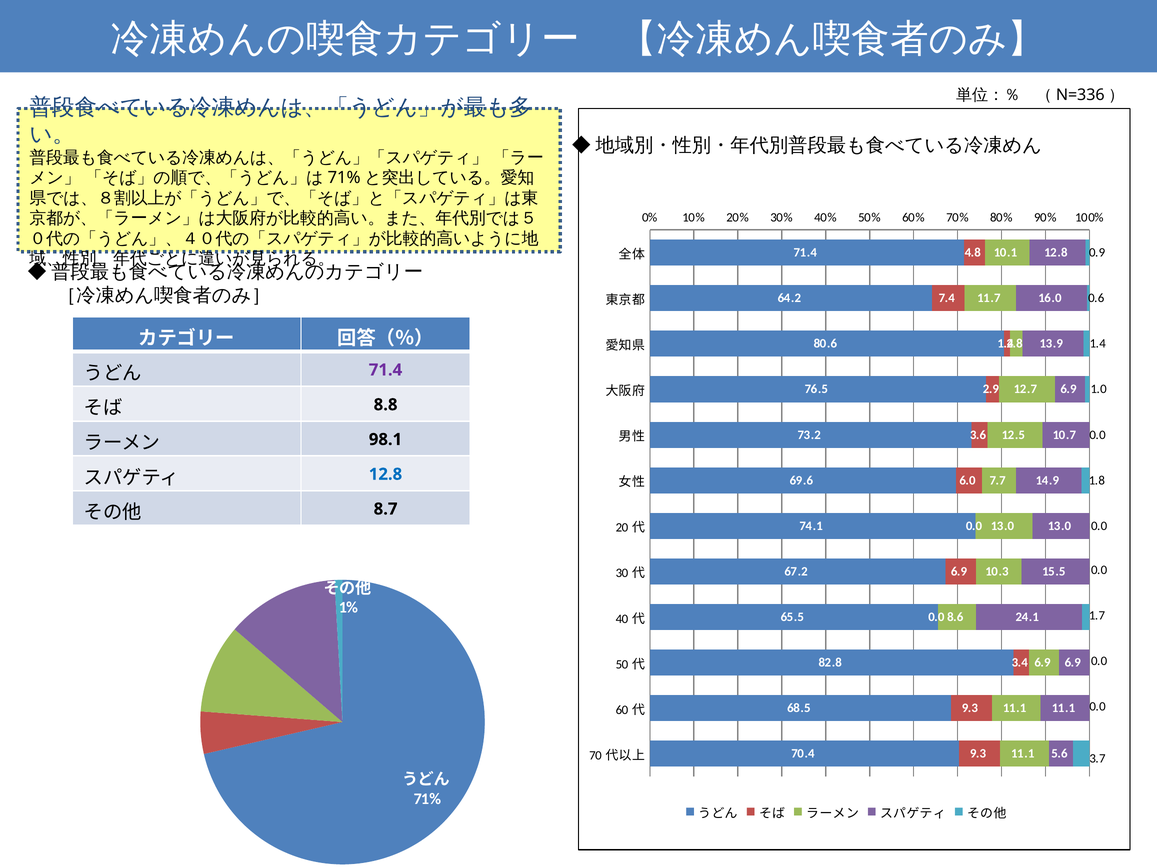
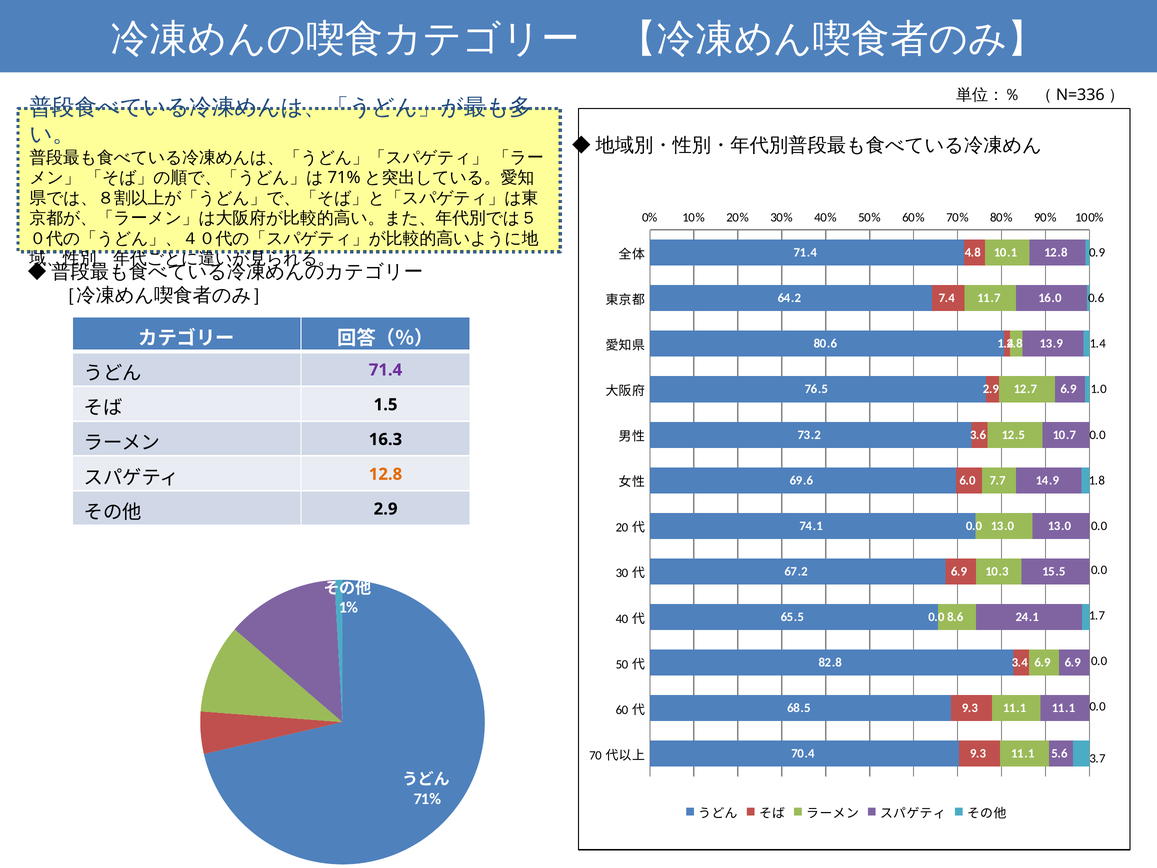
8.8: 8.8 -> 1.5 (386, 405)
98.1: 98.1 -> 16.3 (385, 439)
12.8 colour: blue -> orange (385, 474)
8.7: 8.7 -> 2.9 (386, 509)
